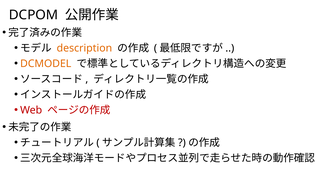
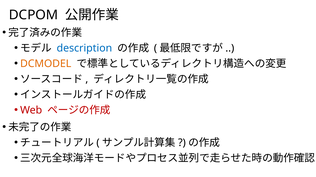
description colour: orange -> blue (84, 48)
